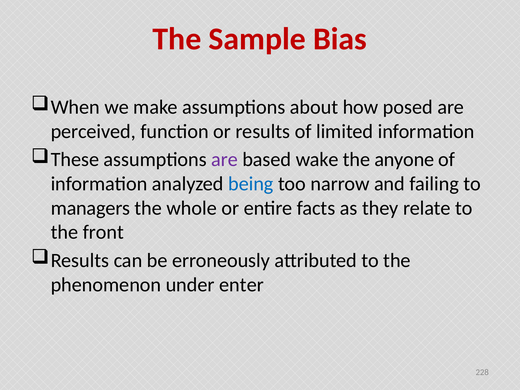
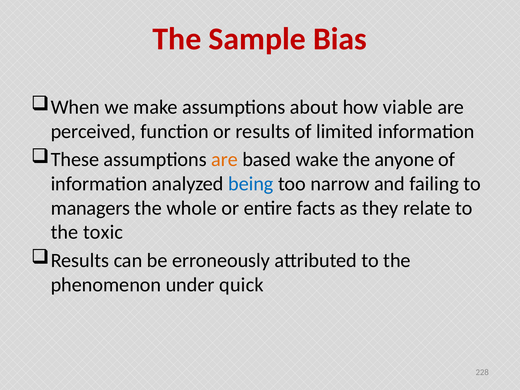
posed: posed -> viable (408, 107)
are colour: purple -> orange (225, 160)
front: front -> toxic (103, 232)
enter: enter -> quick (241, 285)
